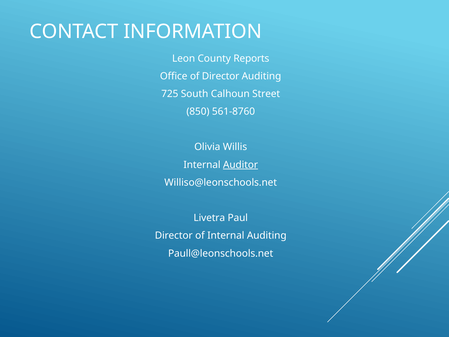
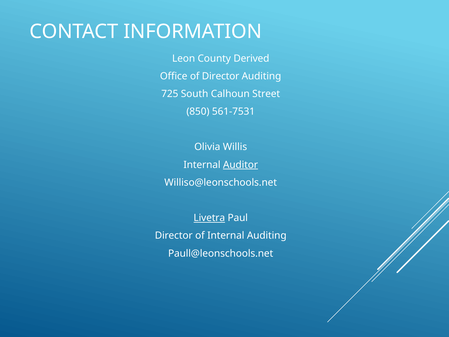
Reports: Reports -> Derived (251, 58)
561-8760: 561-8760 -> 561-7531 (233, 112)
Livetra underline: none -> present (209, 218)
